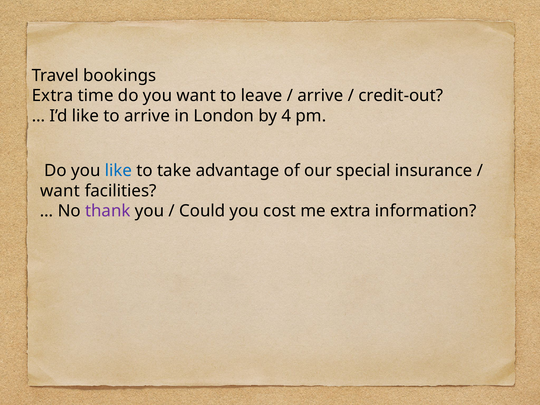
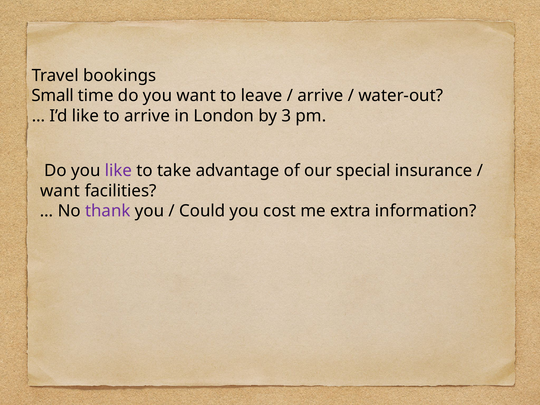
Extra: Extra -> Small (53, 96)
credit-out: credit-out -> water-out (401, 96)
4: 4 -> 3 (286, 116)
like colour: blue -> purple (118, 171)
